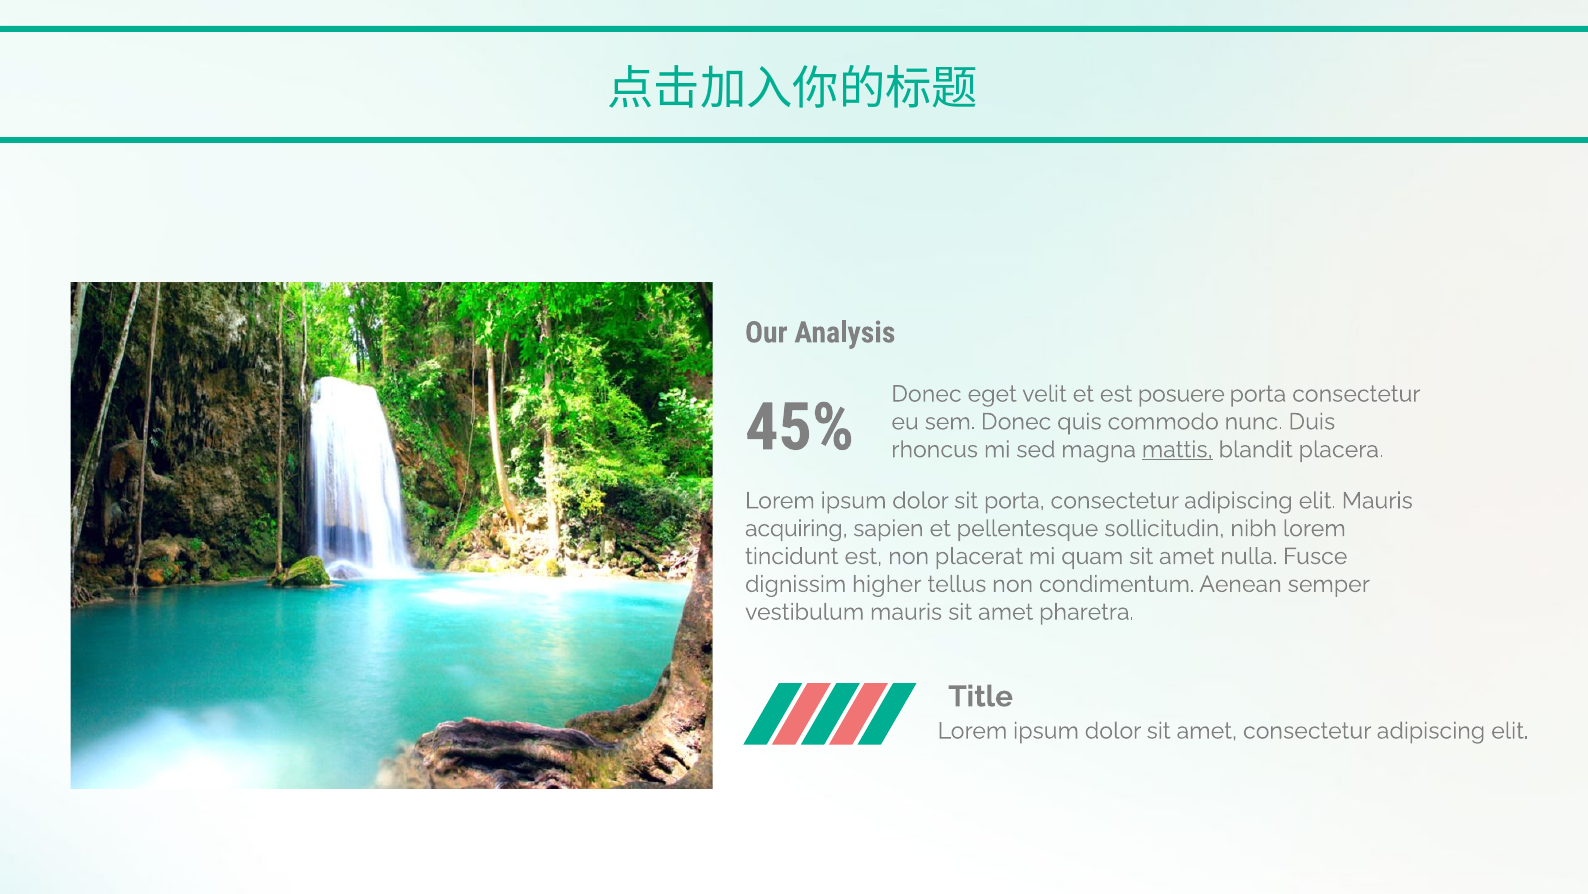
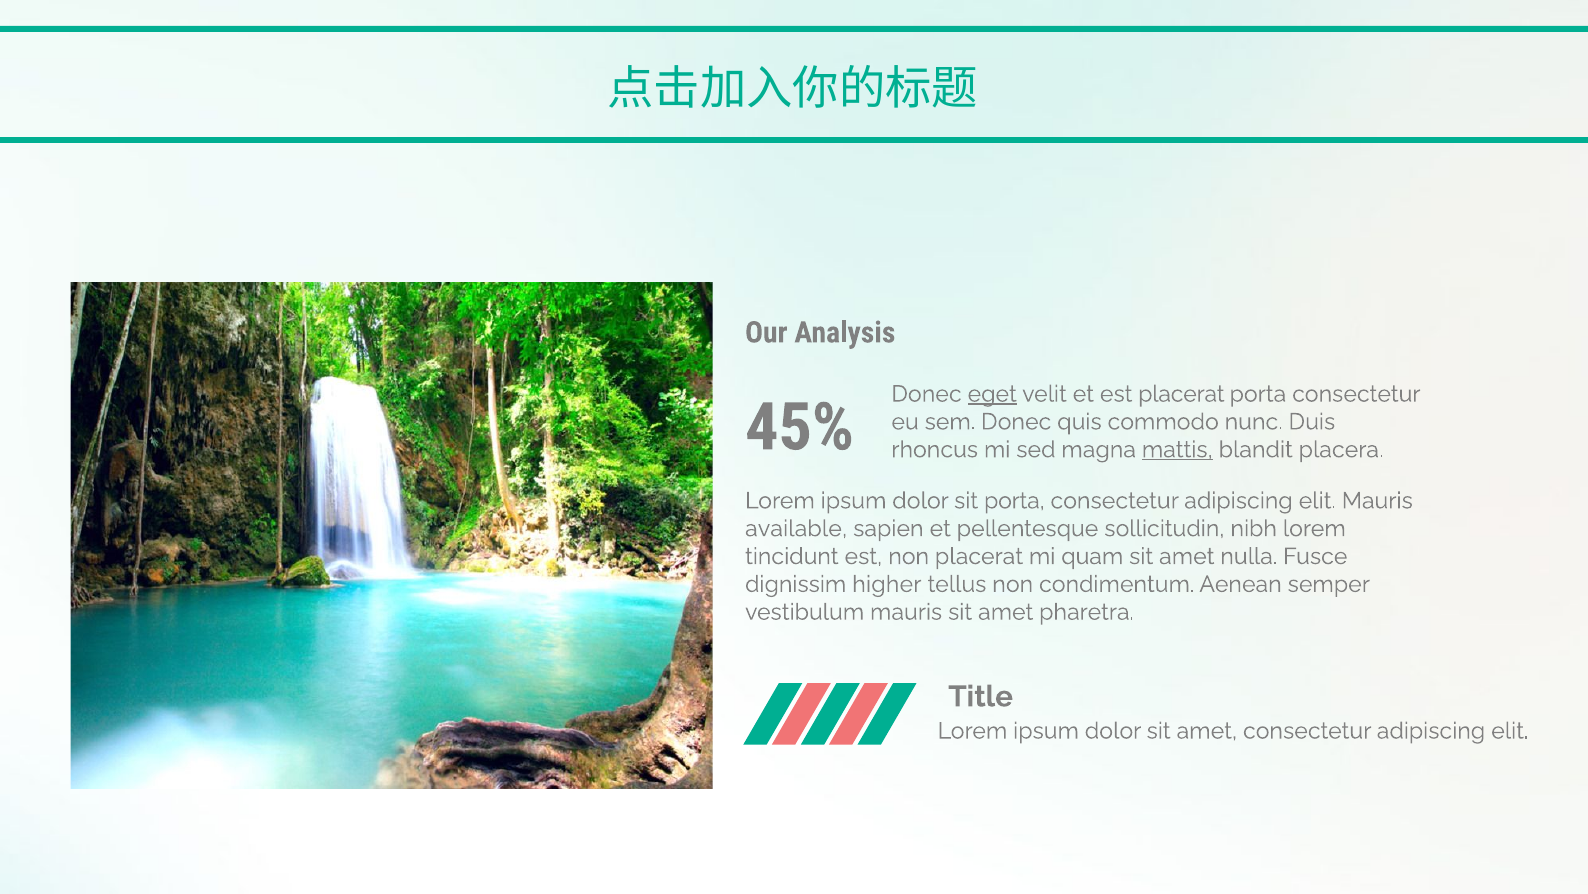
eget underline: none -> present (992, 394)
est posuere: posuere -> placerat (1181, 394)
acquiring: acquiring -> available (796, 528)
